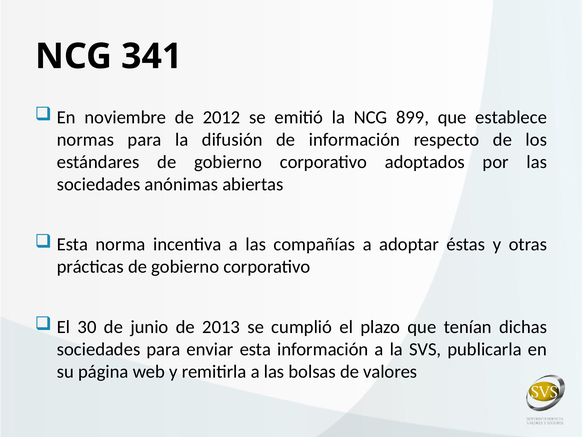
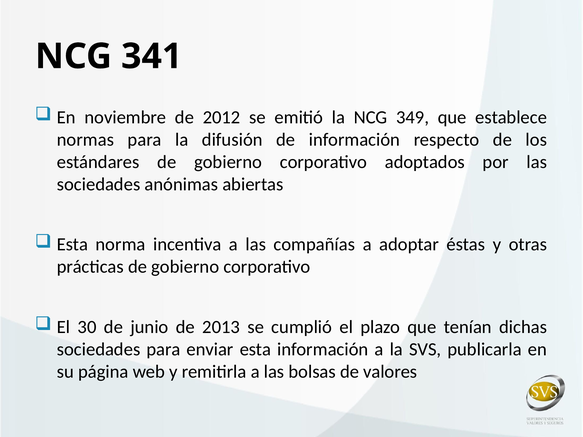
899: 899 -> 349 (413, 117)
